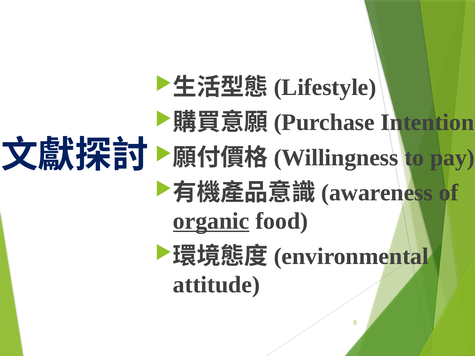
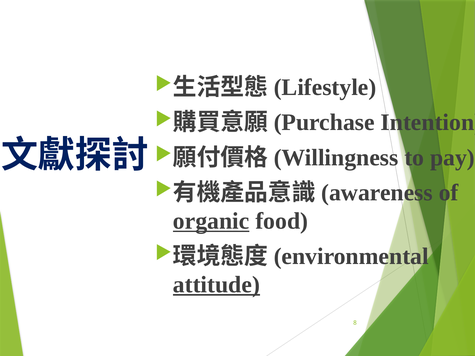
attitude underline: none -> present (216, 285)
